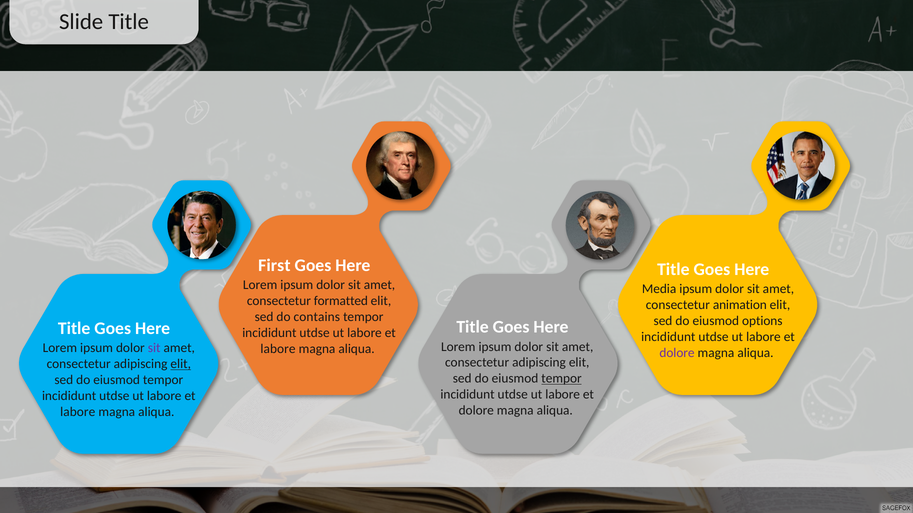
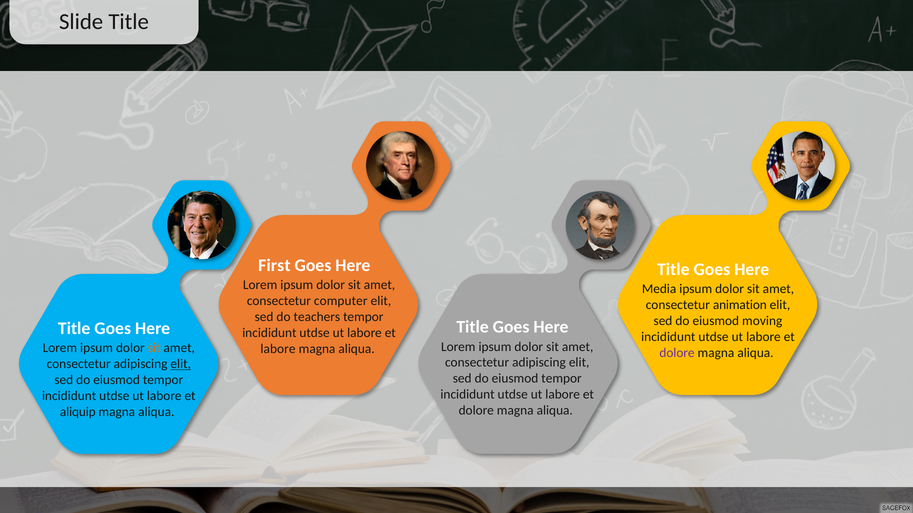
formatted: formatted -> computer (341, 301)
contains: contains -> teachers (317, 317)
options: options -> moving (762, 321)
sit colour: purple -> orange (154, 348)
tempor underline: present -> none (561, 379)
labore: labore -> aliquip (78, 412)
